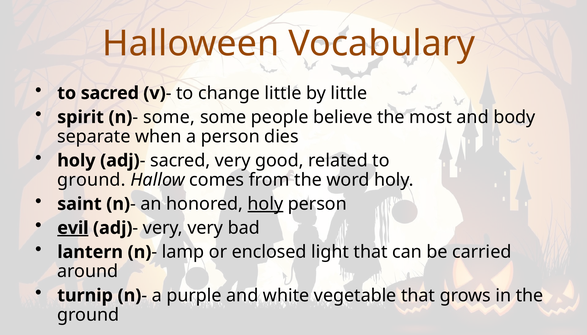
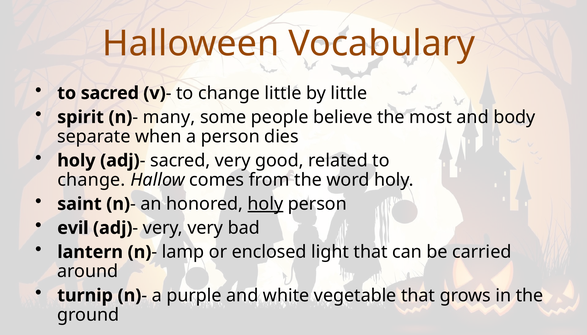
some: some -> many (169, 117)
ground: ground -> change (91, 180)
evil underline: present -> none (73, 228)
